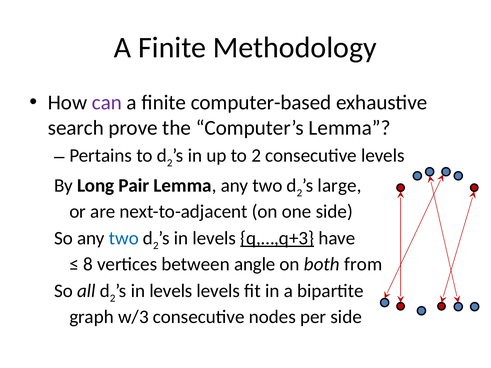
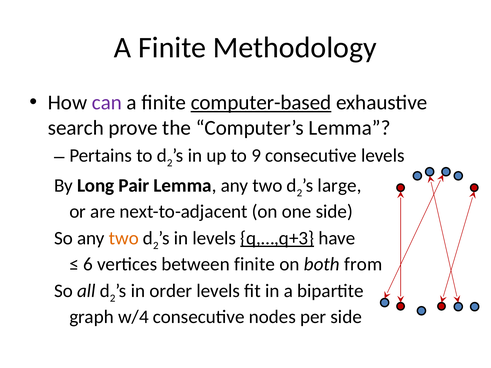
computer-based underline: none -> present (261, 103)
to 2: 2 -> 9 (256, 156)
two colour: blue -> orange (124, 238)
8: 8 -> 6 (88, 264)
between angle: angle -> finite (255, 264)
levels: levels -> order (171, 291)
w/3: w/3 -> w/4 (133, 317)
